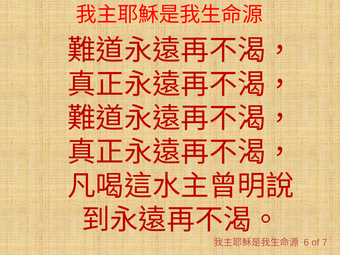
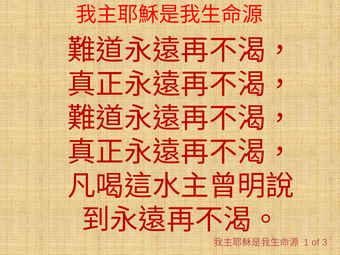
6: 6 -> 1 (306, 243)
7: 7 -> 3 (325, 243)
